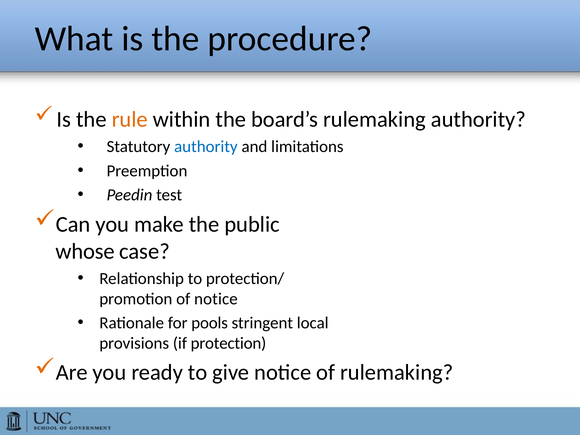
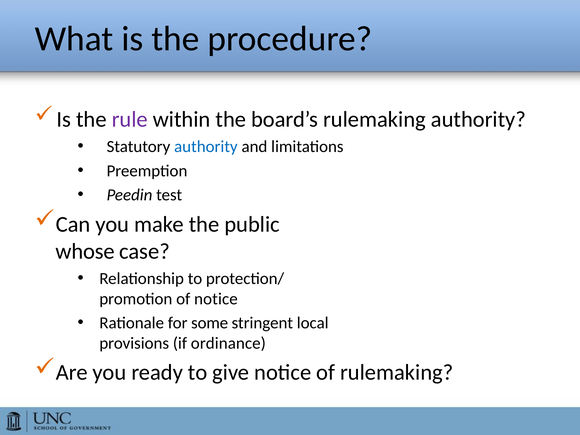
rule colour: orange -> purple (130, 120)
pools: pools -> some (210, 323)
protection: protection -> ordinance (228, 343)
